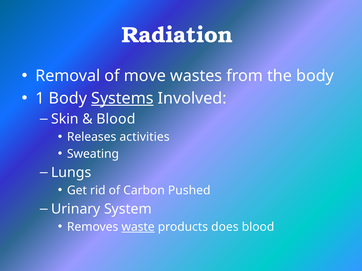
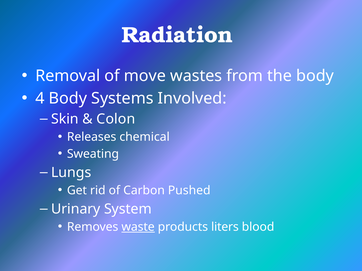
1: 1 -> 4 (40, 98)
Systems underline: present -> none (122, 98)
Blood: Blood -> Colon (116, 119)
activities: activities -> chemical (145, 137)
does: does -> liters (225, 227)
